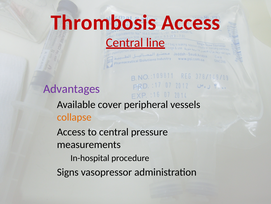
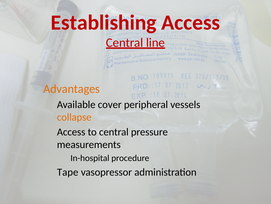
Thrombosis: Thrombosis -> Establishing (104, 22)
Advantages colour: purple -> orange (72, 89)
Signs: Signs -> Tape (68, 172)
